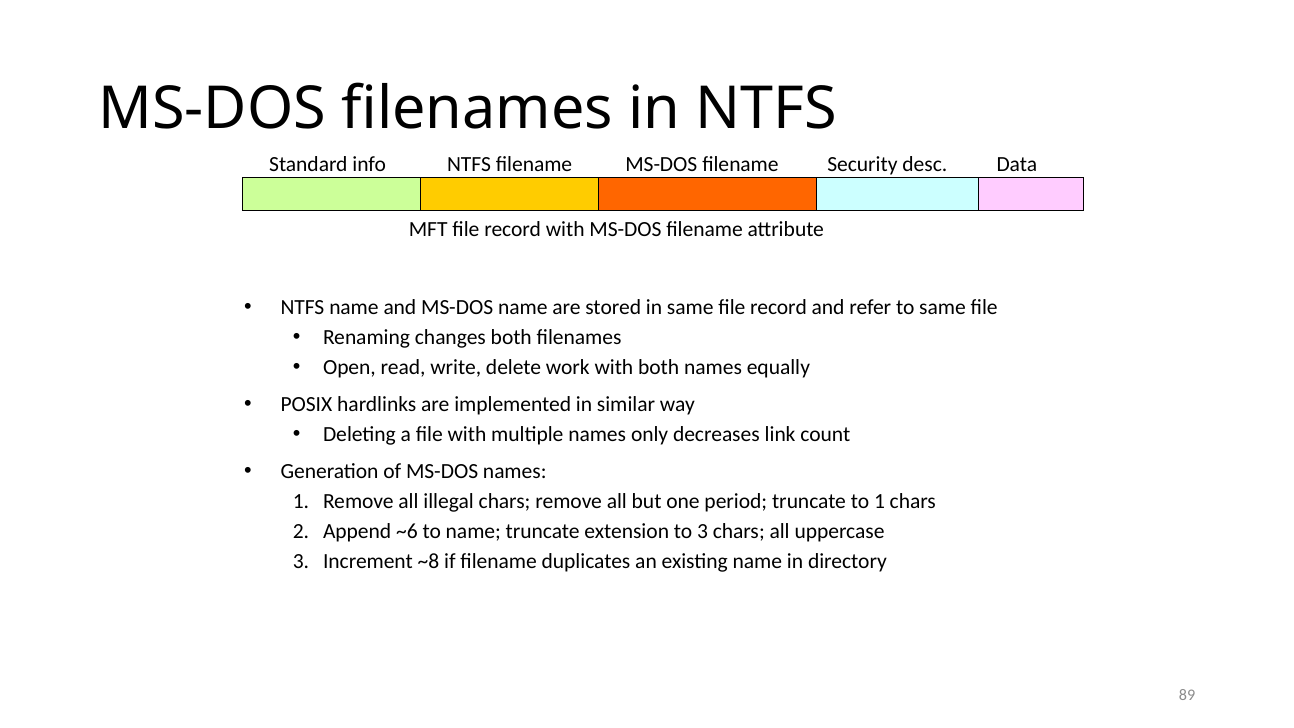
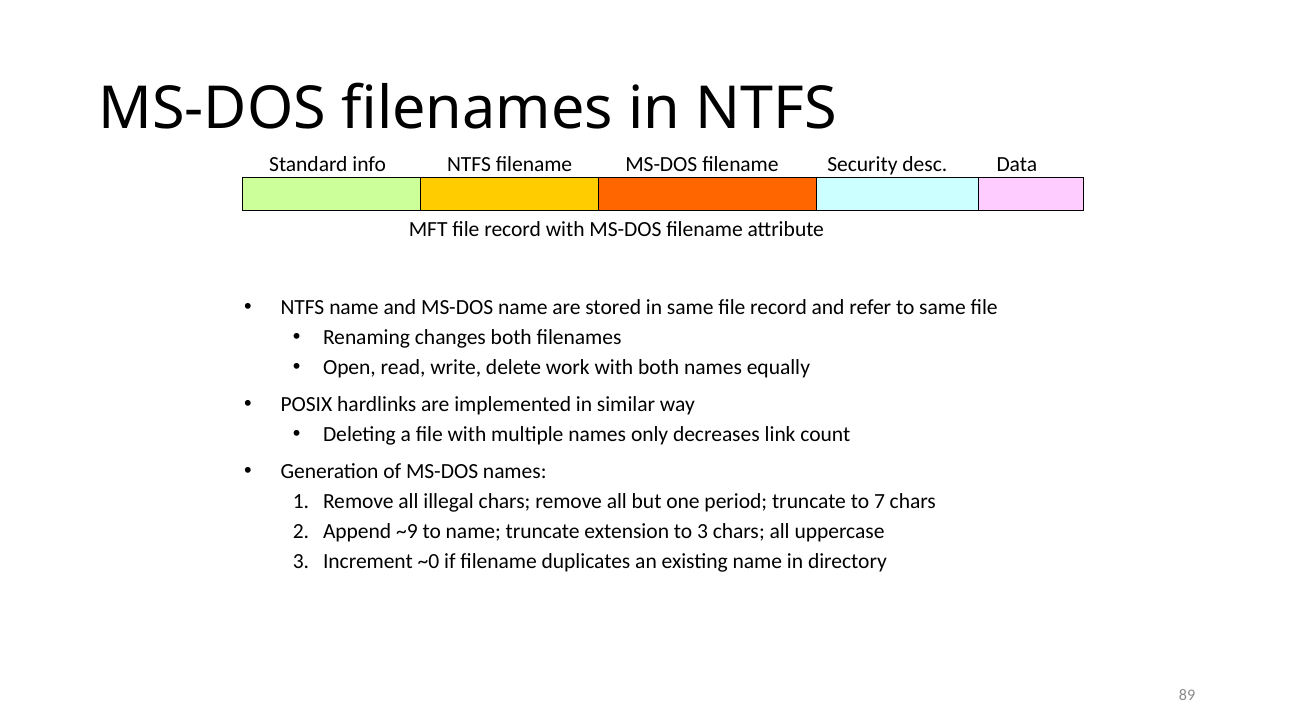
to 1: 1 -> 7 (879, 501)
~6: ~6 -> ~9 (407, 531)
~8: ~8 -> ~0 (429, 561)
